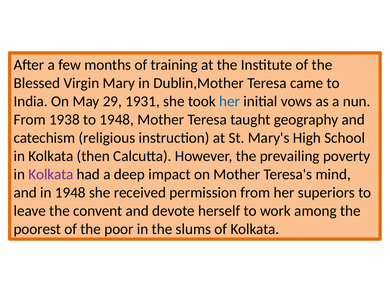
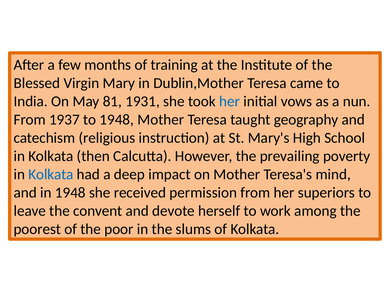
29: 29 -> 81 (112, 101)
1938: 1938 -> 1937 (64, 119)
Kolkata colour: purple -> blue (51, 174)
